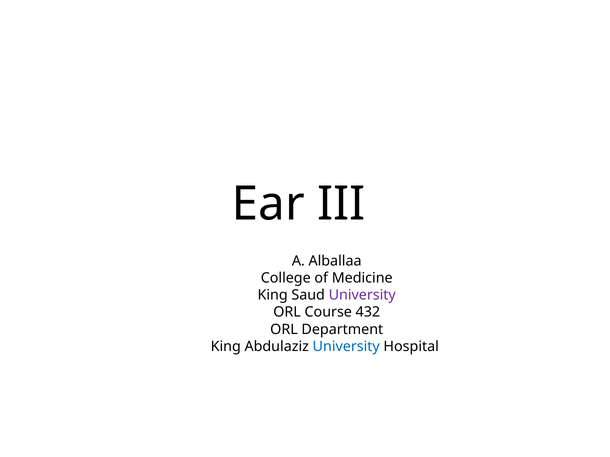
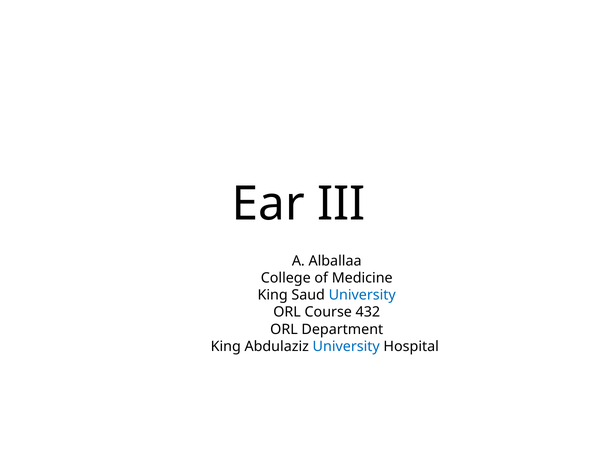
University colour: purple -> blue (362, 295)
